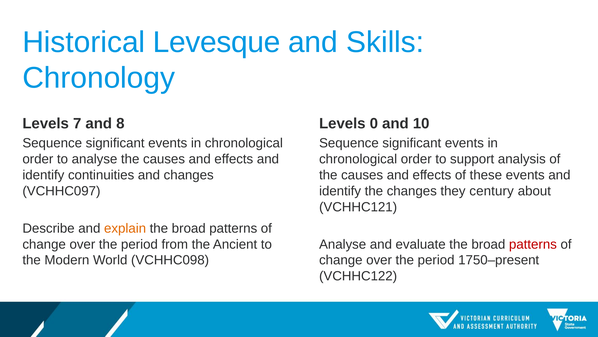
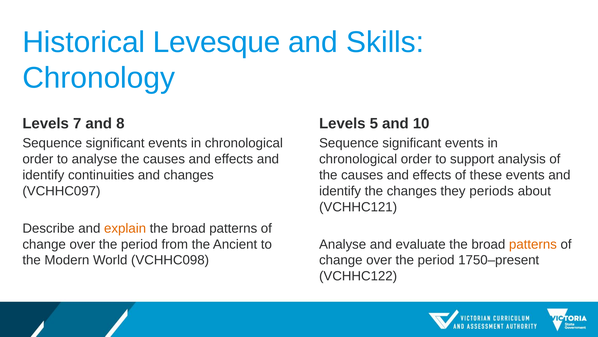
0: 0 -> 5 (374, 123)
century: century -> periods (492, 191)
patterns colour: red -> orange (533, 244)
